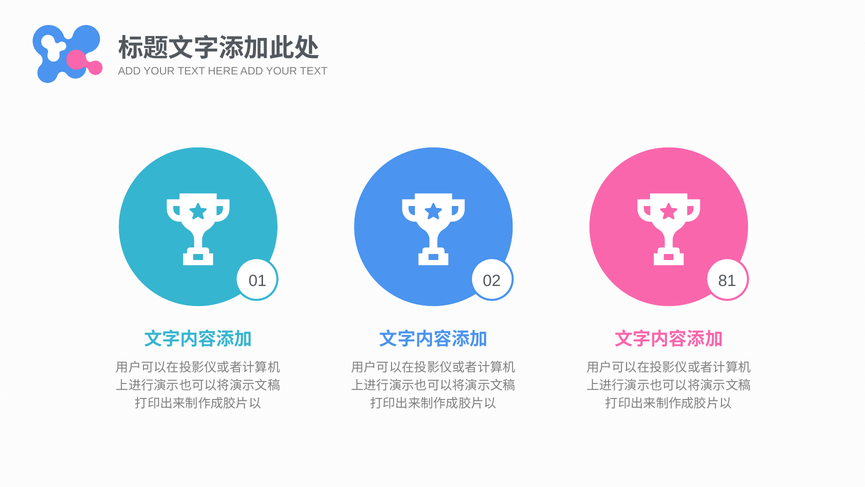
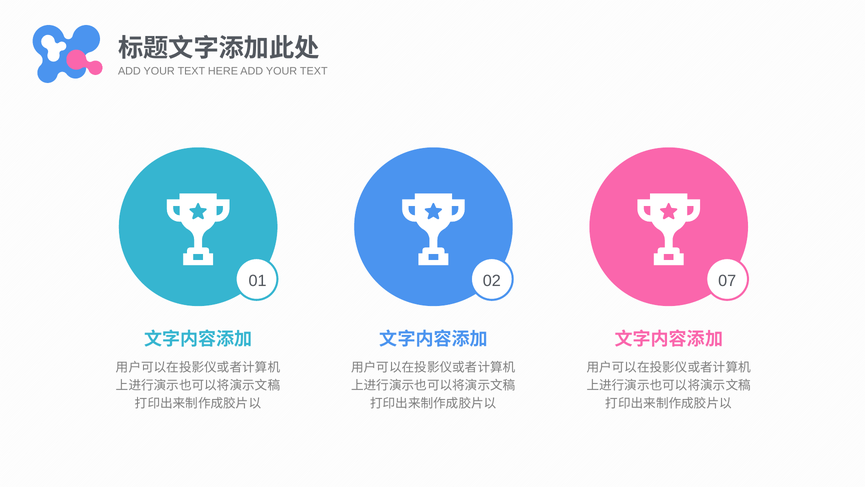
81: 81 -> 07 (727, 281)
